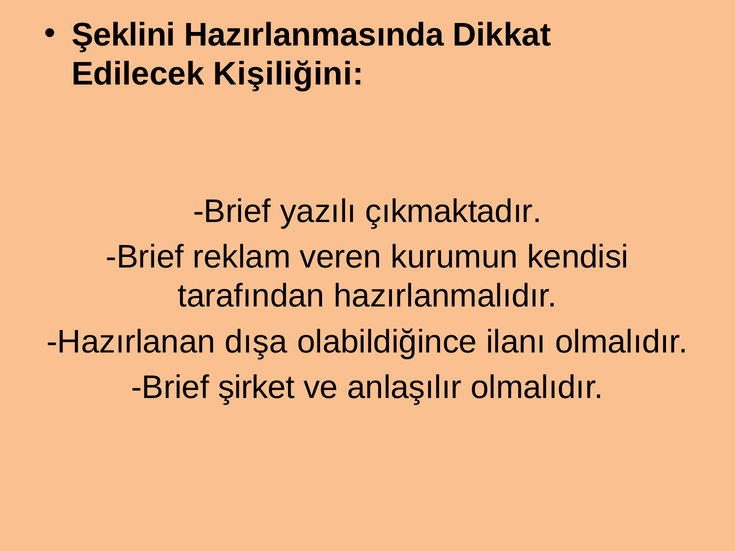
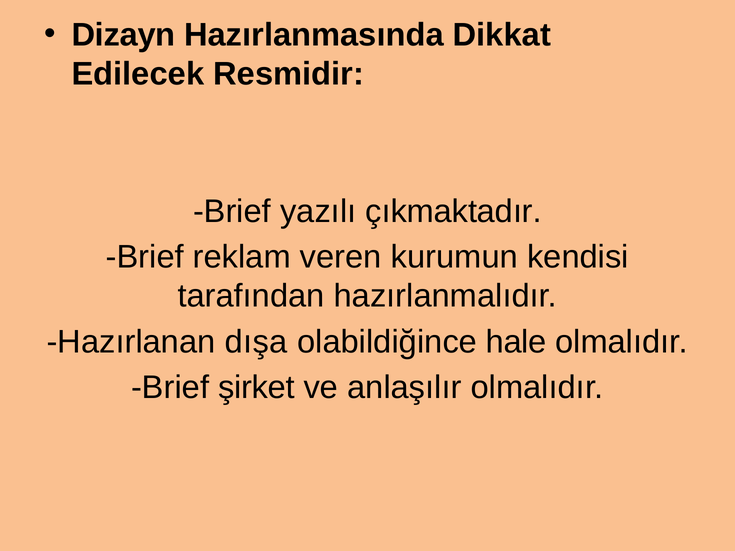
Şeklini: Şeklini -> Dizayn (124, 35)
Kişiliğini: Kişiliğini -> Resmidir (289, 74)
ilanı: ilanı -> hale (516, 342)
